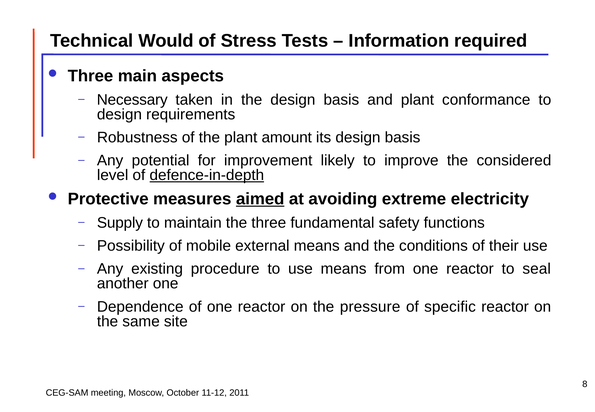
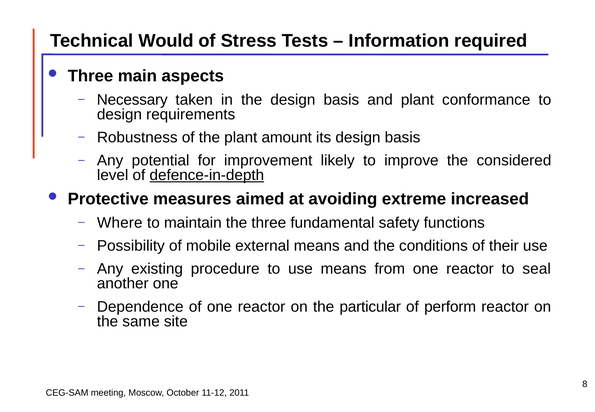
aimed underline: present -> none (260, 199)
electricity: electricity -> increased (490, 199)
Supply: Supply -> Where (120, 223)
pressure: pressure -> particular (370, 307)
specific: specific -> perform (450, 307)
